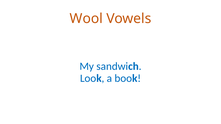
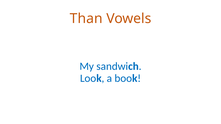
Wool: Wool -> Than (86, 19)
